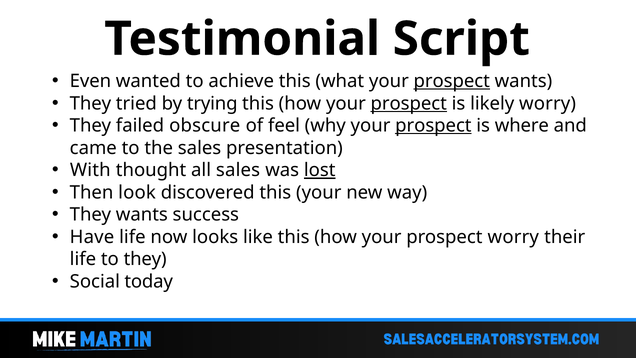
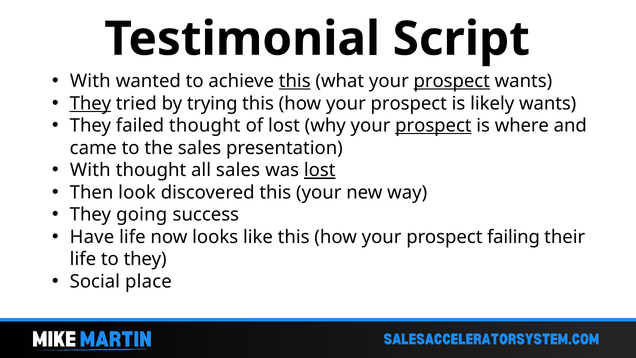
Even: Even -> With (90, 81)
this underline: none -> present (295, 81)
They underline: none -> present (90, 103)
prospect underline: present -> none (409, 103)
likely worry: worry -> wants (548, 103)
failed obscure: obscure -> thought (205, 126)
of feel: feel -> lost (284, 126)
They wants: wants -> going (142, 215)
prospect worry: worry -> failing (513, 237)
today: today -> place (148, 281)
